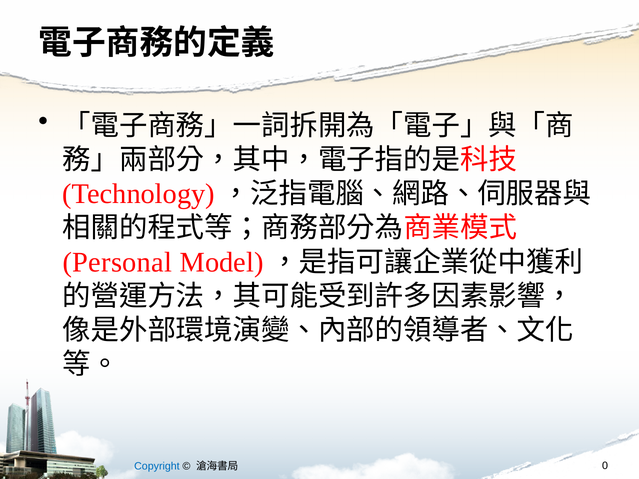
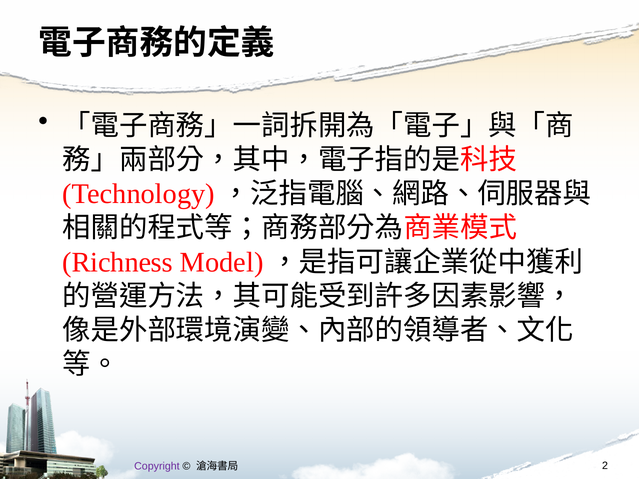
Personal: Personal -> Richness (118, 262)
Copyright colour: blue -> purple (157, 466)
0: 0 -> 2 (605, 466)
